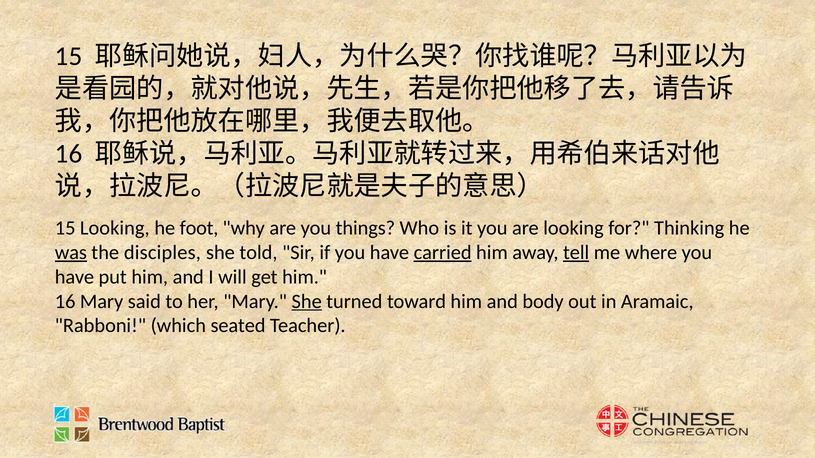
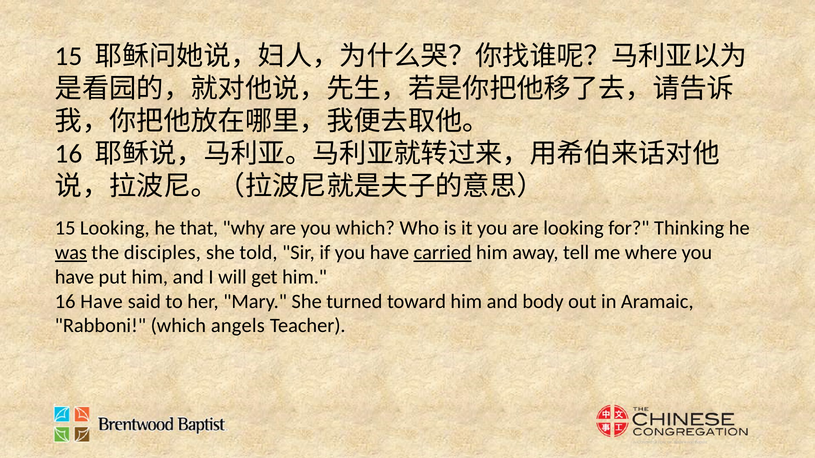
foot: foot -> that (199, 228)
you things: things -> which (365, 228)
tell underline: present -> none (576, 253)
16 Mary: Mary -> Have (101, 302)
She underline: present -> none (307, 302)
seated: seated -> angels (238, 326)
